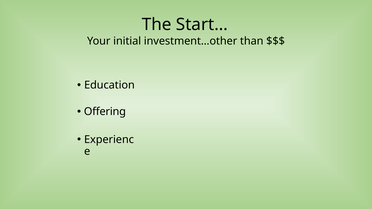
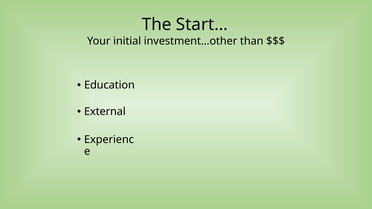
Offering: Offering -> External (105, 112)
